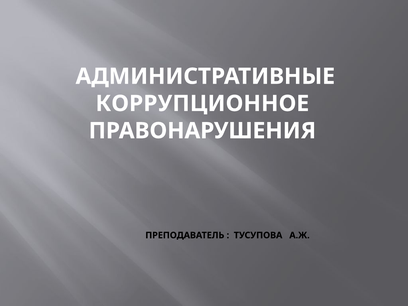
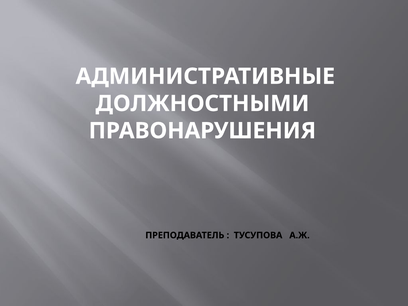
КОРРУПЦИОННОЕ: КОРРУПЦИОННОЕ -> ДОЛЖНОСТНЫМИ (202, 104)
